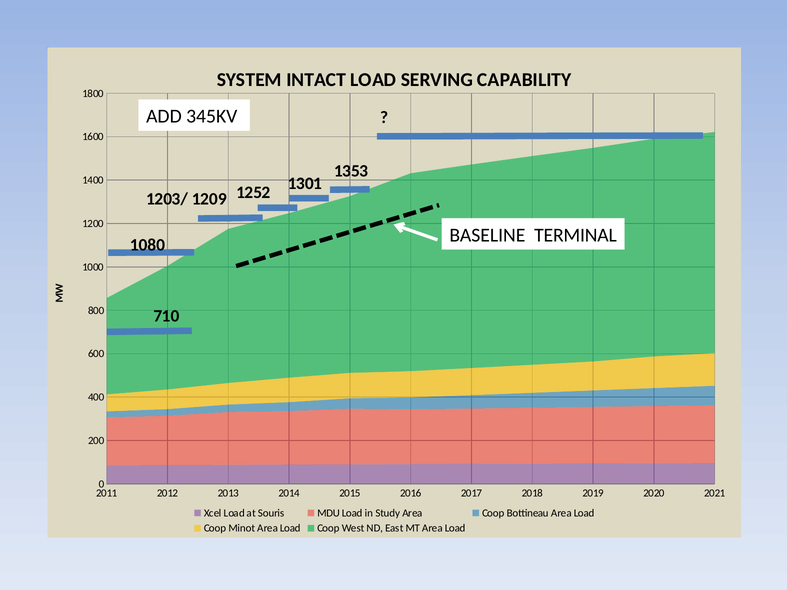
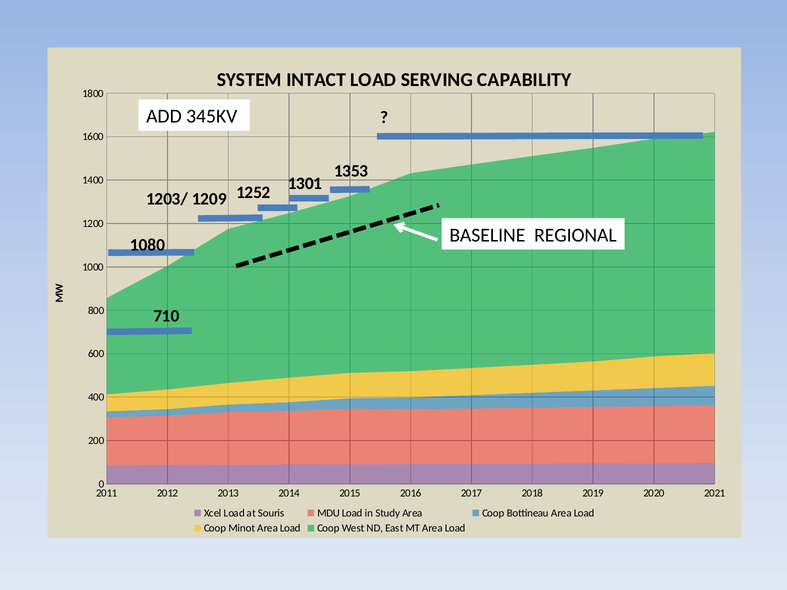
TERMINAL: TERMINAL -> REGIONAL (575, 235)
